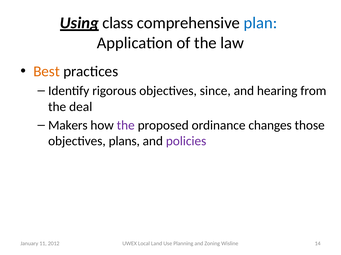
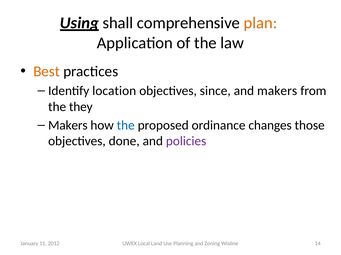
class: class -> shall (118, 23)
plan colour: blue -> orange (260, 23)
rigorous: rigorous -> location (114, 91)
and hearing: hearing -> makers (277, 91)
deal: deal -> they (81, 107)
the colour: purple -> blue (126, 126)
plans: plans -> done (124, 141)
